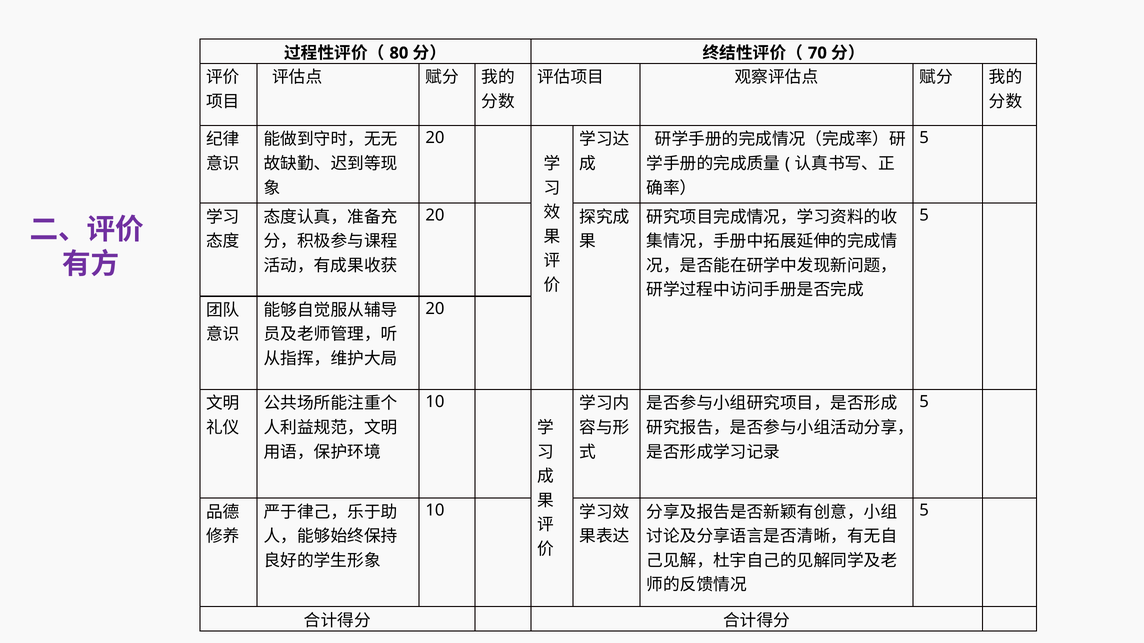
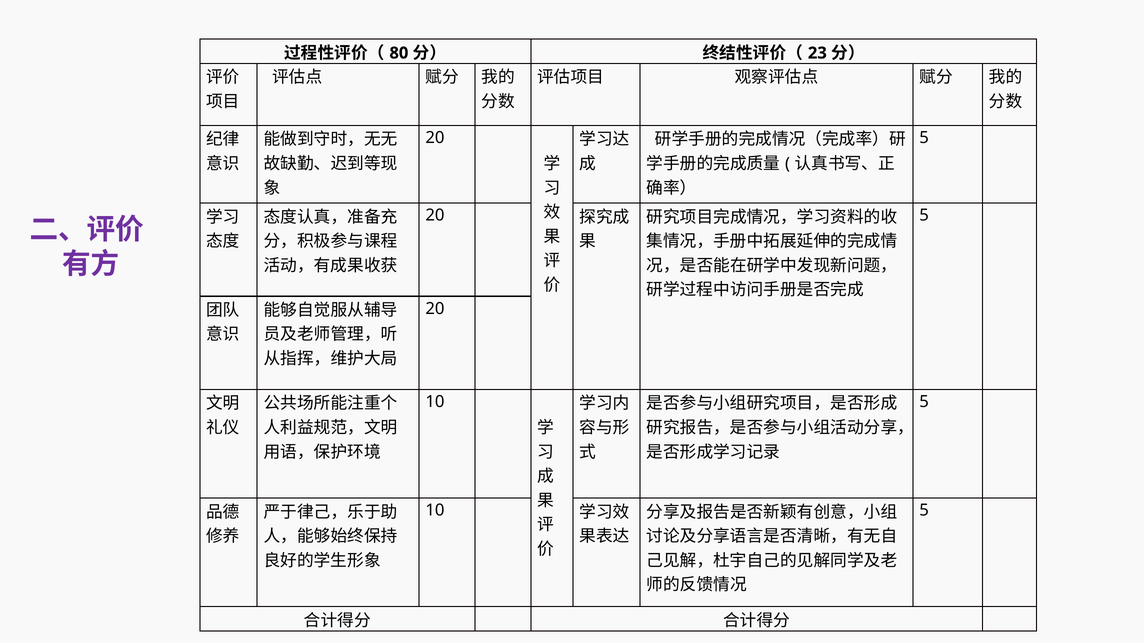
70: 70 -> 23 (817, 53)
